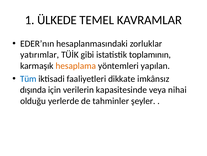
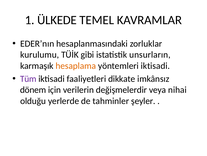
yatırımlar: yatırımlar -> kurulumu (40, 54)
toplamının: toplamının -> unsurların (150, 54)
yöntemleri yapılan: yapılan -> iktisadi (155, 66)
Tüm colour: blue -> purple (28, 78)
dışında: dışında -> dönem (33, 89)
kapasitesinde: kapasitesinde -> değişmelerdir (121, 89)
